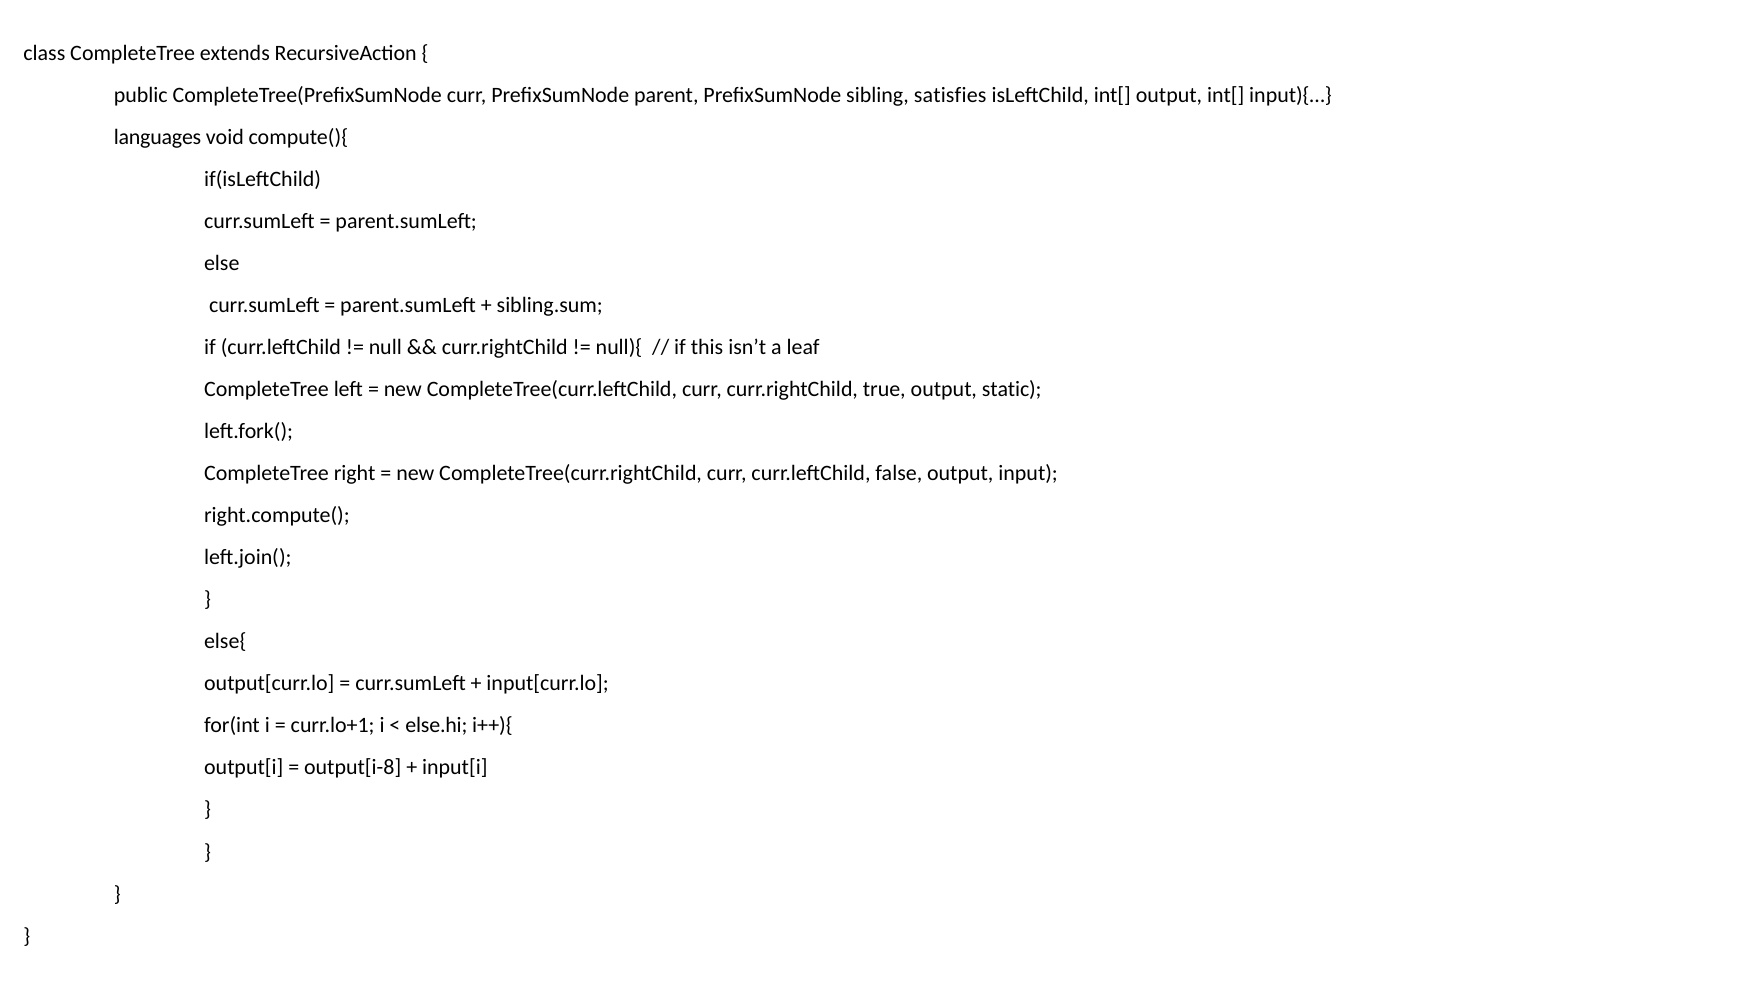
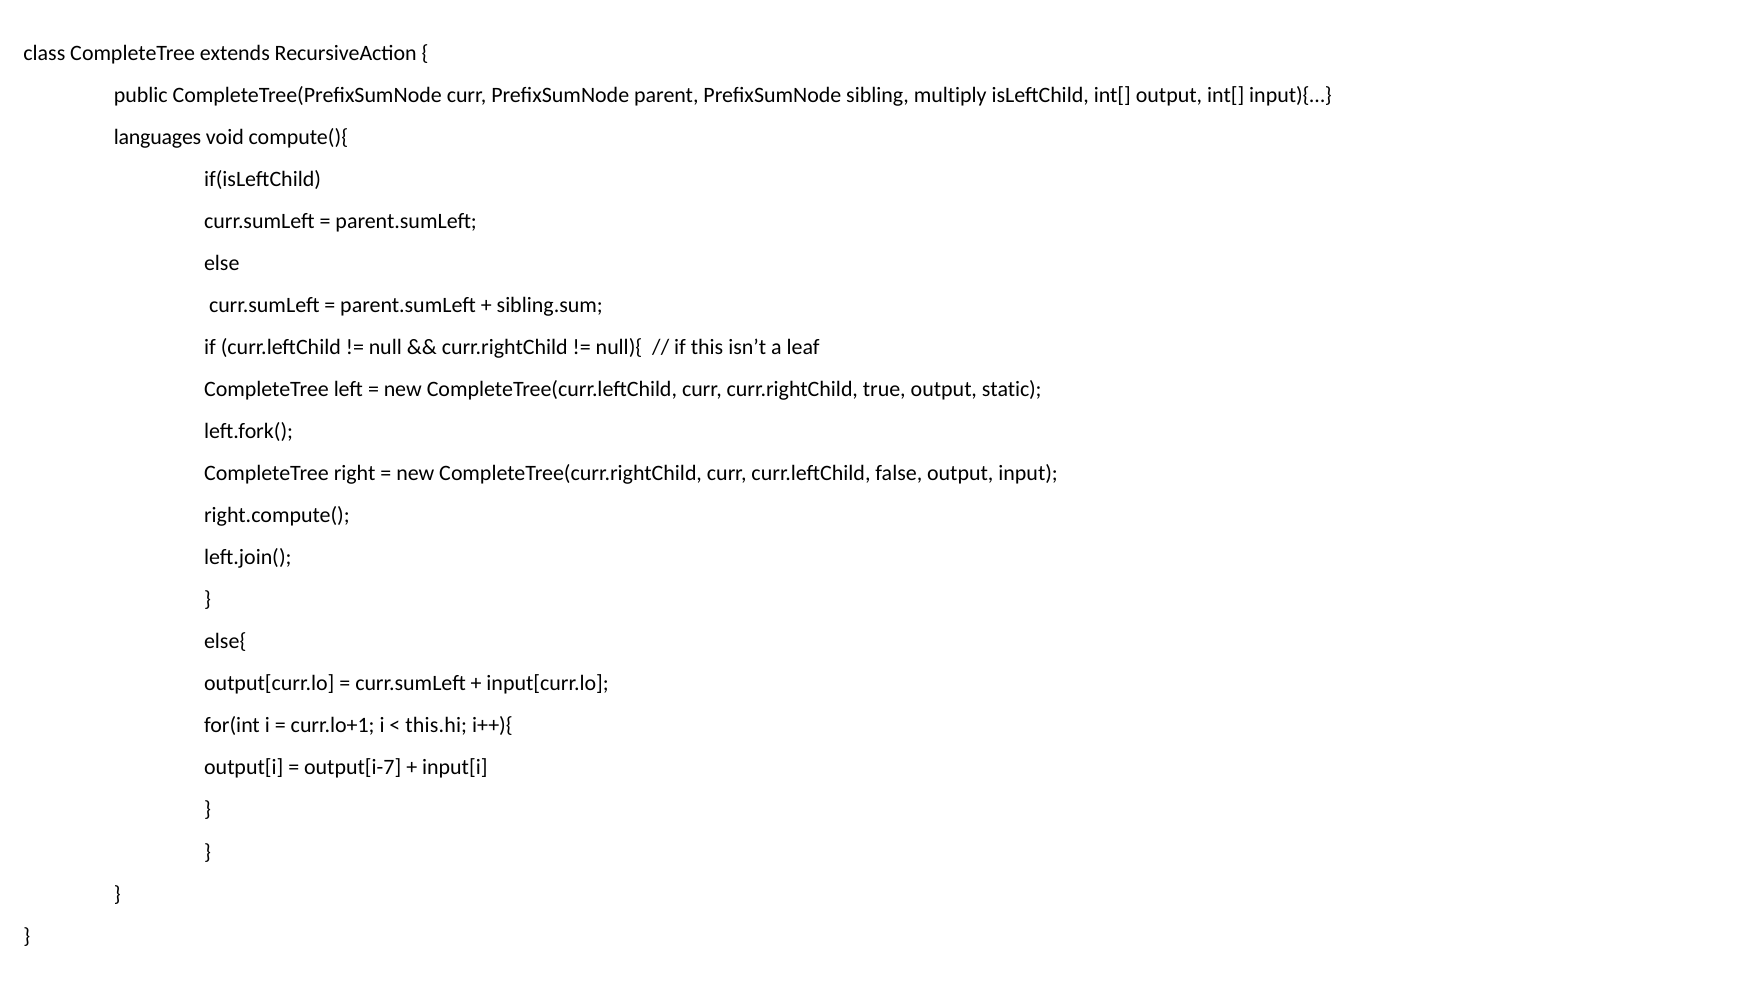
satisfies: satisfies -> multiply (950, 95)
else.hi: else.hi -> this.hi (436, 726)
output[i-8: output[i-8 -> output[i-7 (353, 768)
